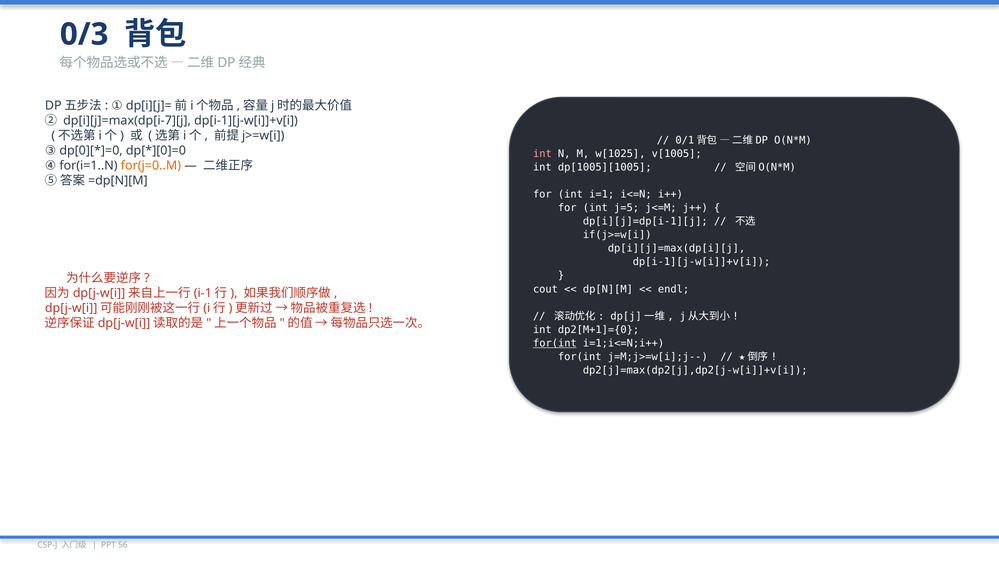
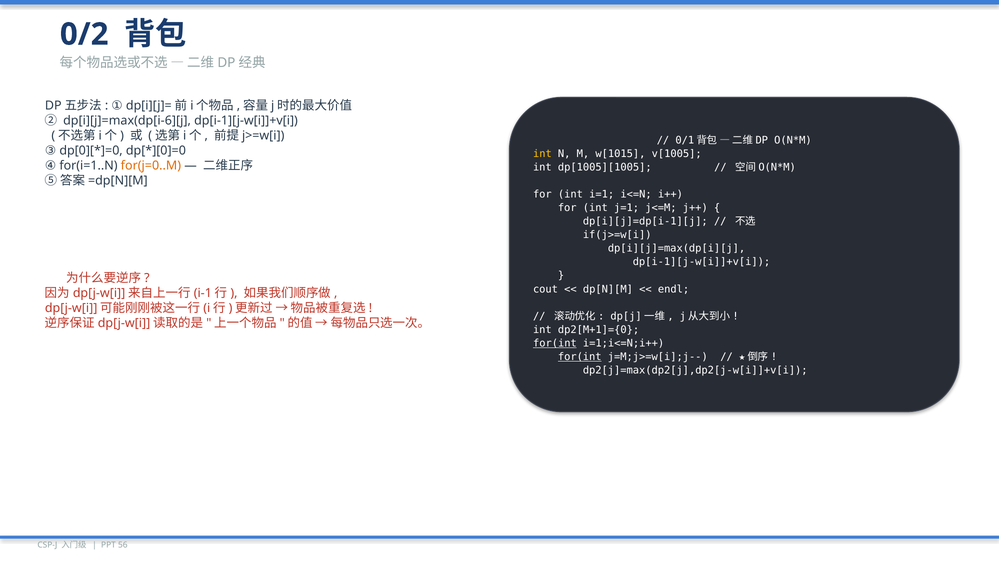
0/3: 0/3 -> 0/2 (84, 34)
dp[i][j]=max(dp[i-7][j: dp[i][j]=max(dp[i-7][j -> dp[i][j]=max(dp[i-6][j (127, 121)
int colour: pink -> yellow (542, 154)
w[1025: w[1025 -> w[1015 (620, 154)
j=5: j=5 -> j=1 (627, 208)
for(int underline: none -> present (580, 357)
